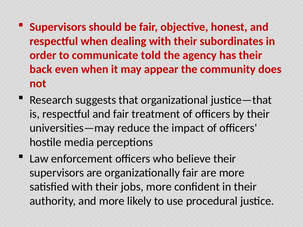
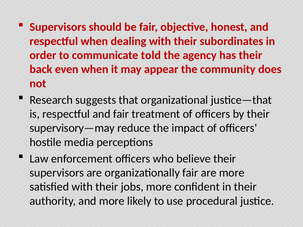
universities—may: universities—may -> supervisory—may (72, 128)
